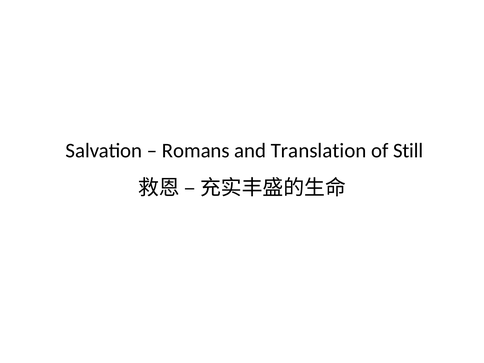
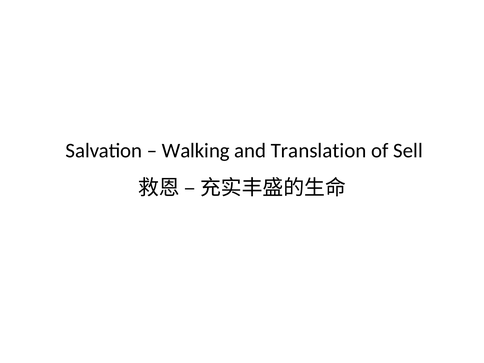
Romans: Romans -> Walking (196, 150)
Still: Still -> Sell (408, 150)
